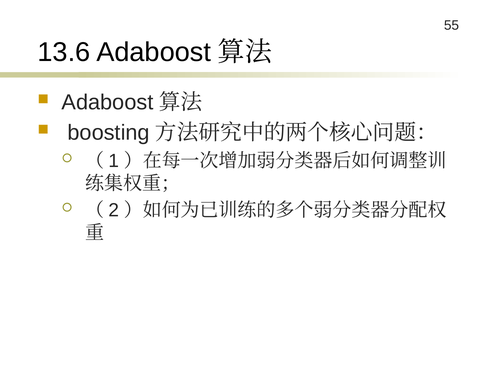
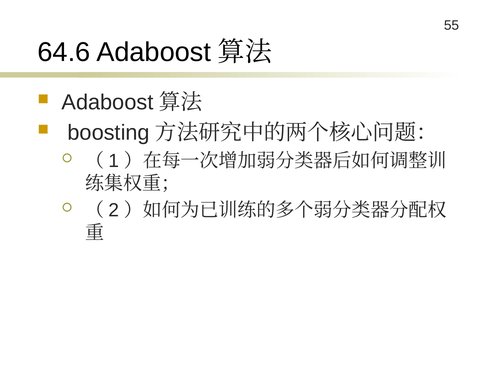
13.6: 13.6 -> 64.6 (64, 52)
